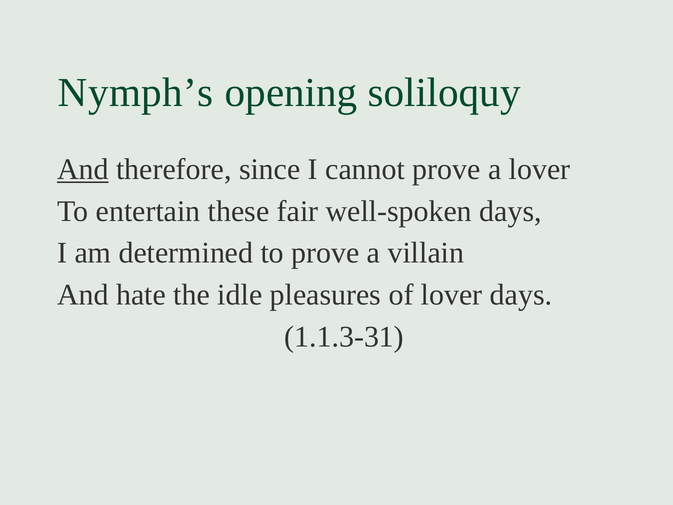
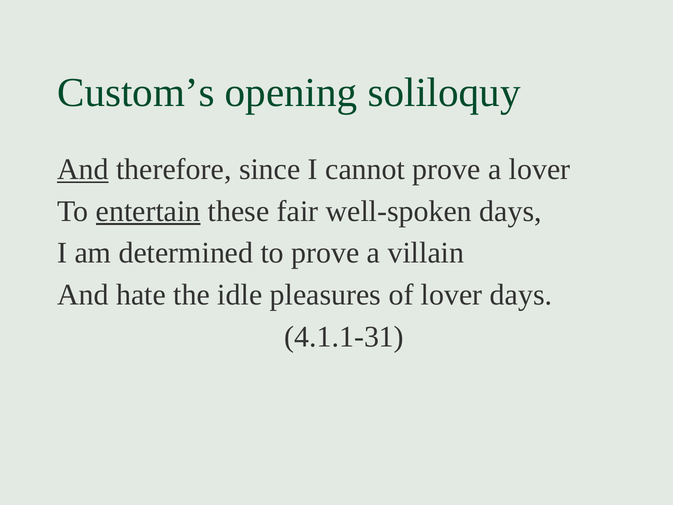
Nymph’s: Nymph’s -> Custom’s (136, 93)
entertain underline: none -> present (148, 211)
1.1.3-31: 1.1.3-31 -> 4.1.1-31 (344, 337)
